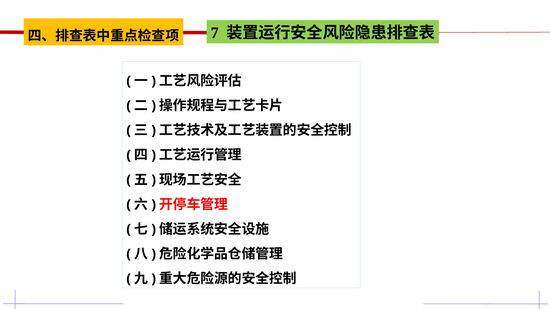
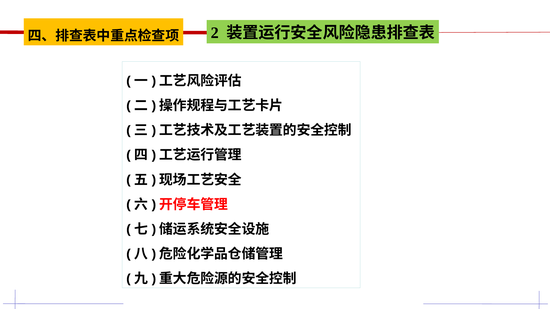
7: 7 -> 2 (215, 33)
